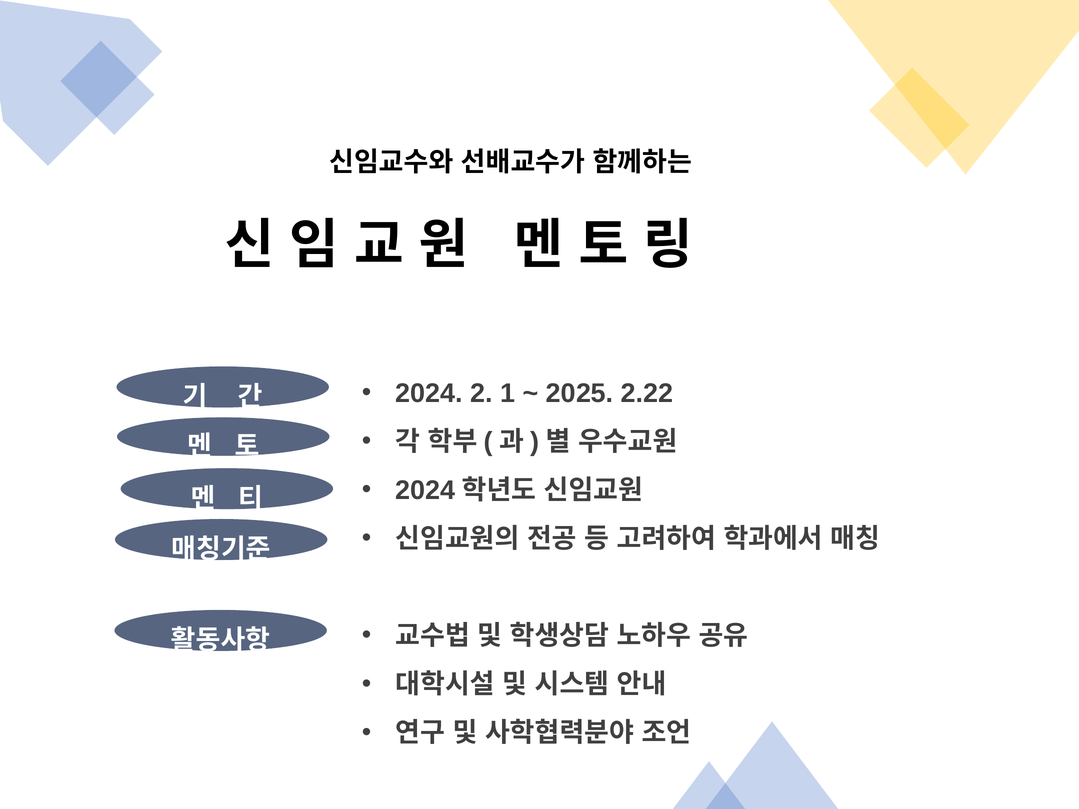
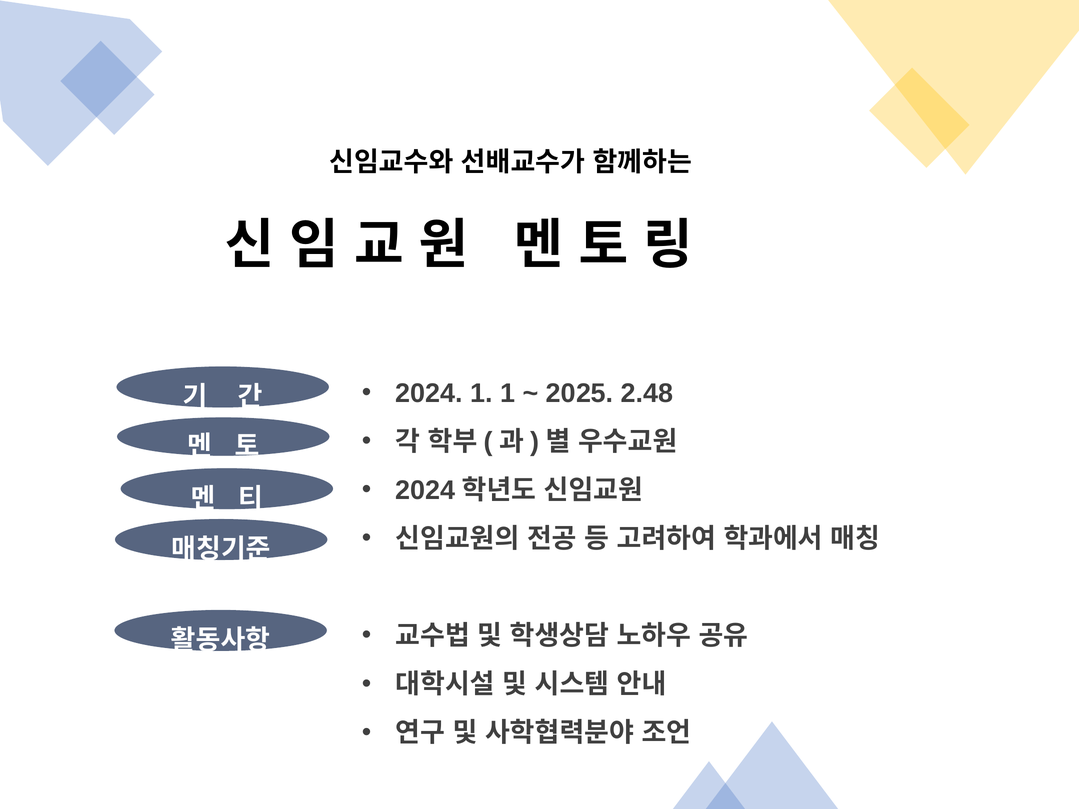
2024 2: 2 -> 1 (482, 393)
2.22: 2.22 -> 2.48 (647, 393)
